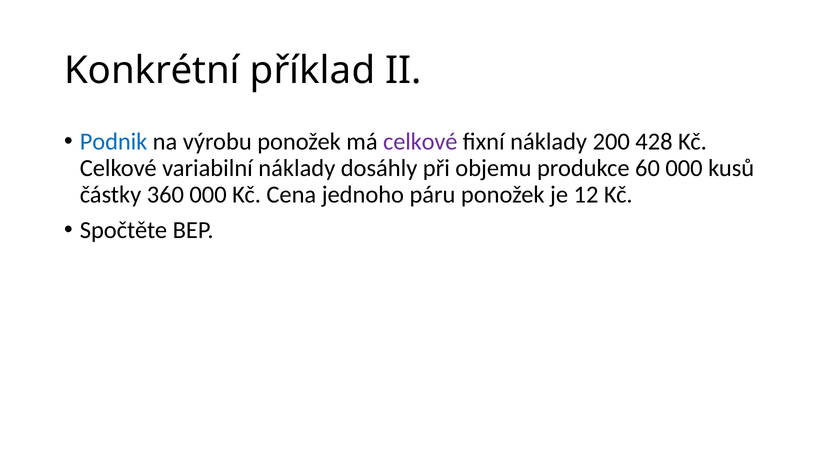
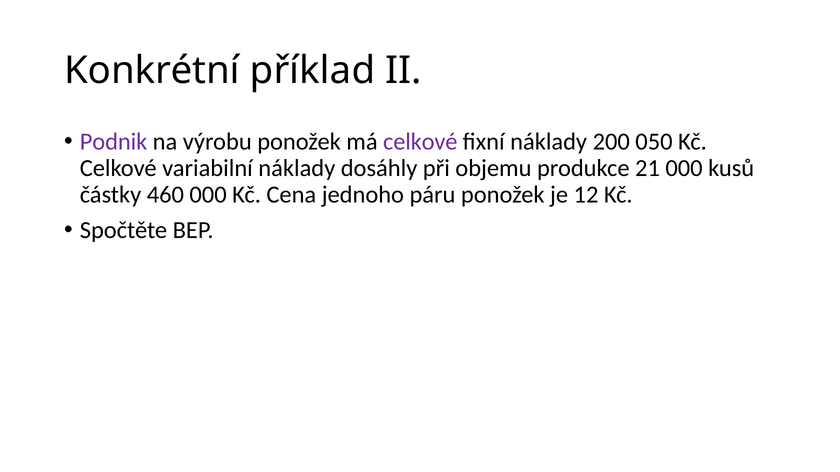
Podnik colour: blue -> purple (114, 142)
428: 428 -> 050 (654, 142)
60: 60 -> 21 (648, 168)
360: 360 -> 460 (165, 195)
